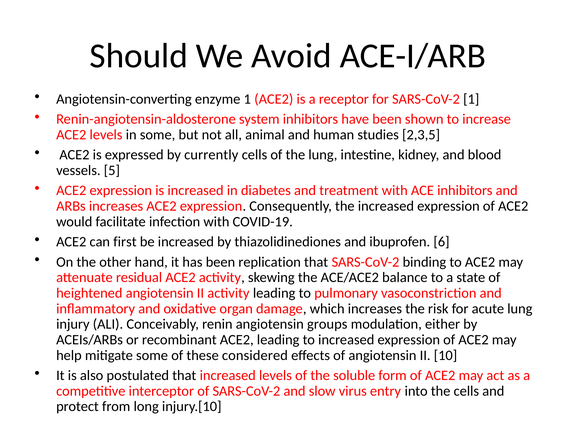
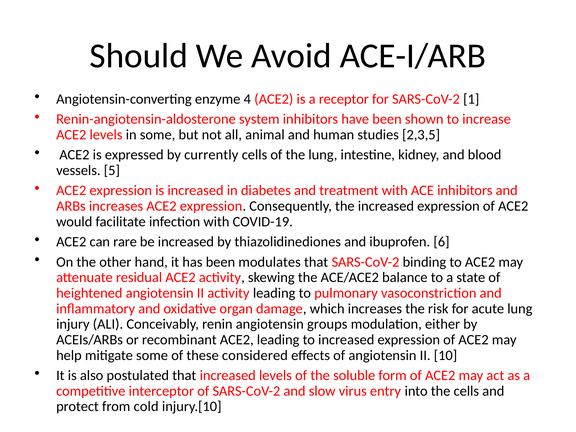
enzyme 1: 1 -> 4 (247, 99)
first: first -> rare (125, 242)
replication: replication -> modulates (270, 262)
long: long -> cold (146, 407)
